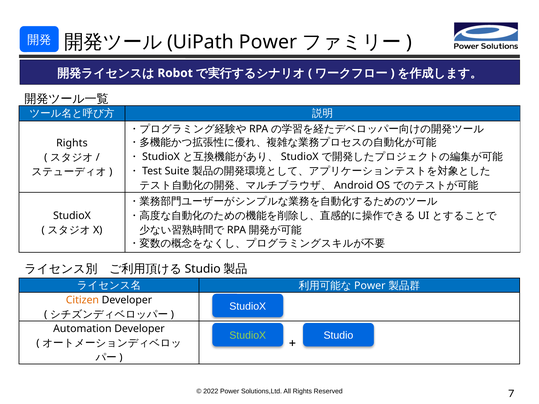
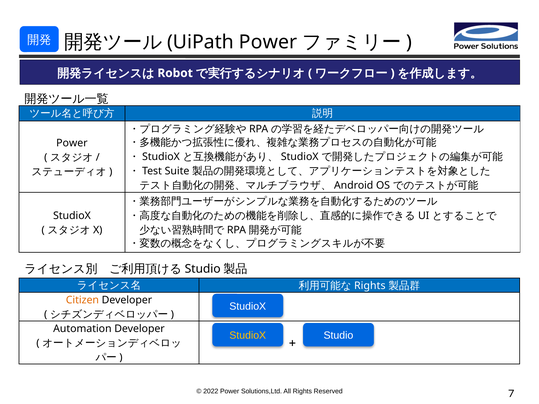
Rights: Rights -> Power (72, 143)
Power: Power -> Rights (370, 286)
StudioX colour: light green -> yellow (248, 336)
